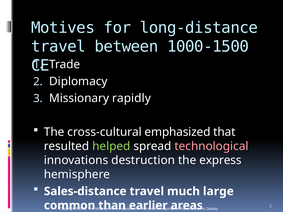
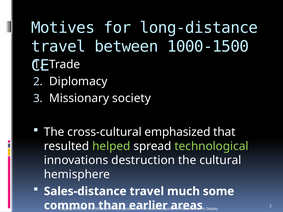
rapidly: rapidly -> society (132, 98)
technological colour: pink -> light green (211, 146)
express: express -> cultural (220, 160)
large: large -> some (219, 192)
